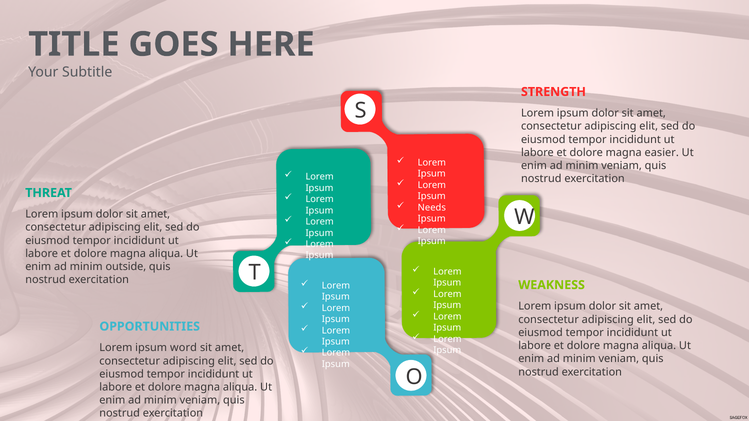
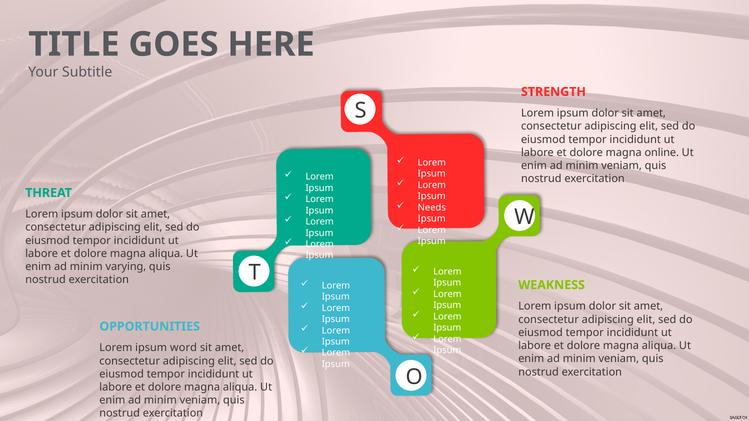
easier: easier -> online (662, 153)
outside: outside -> varying (126, 267)
